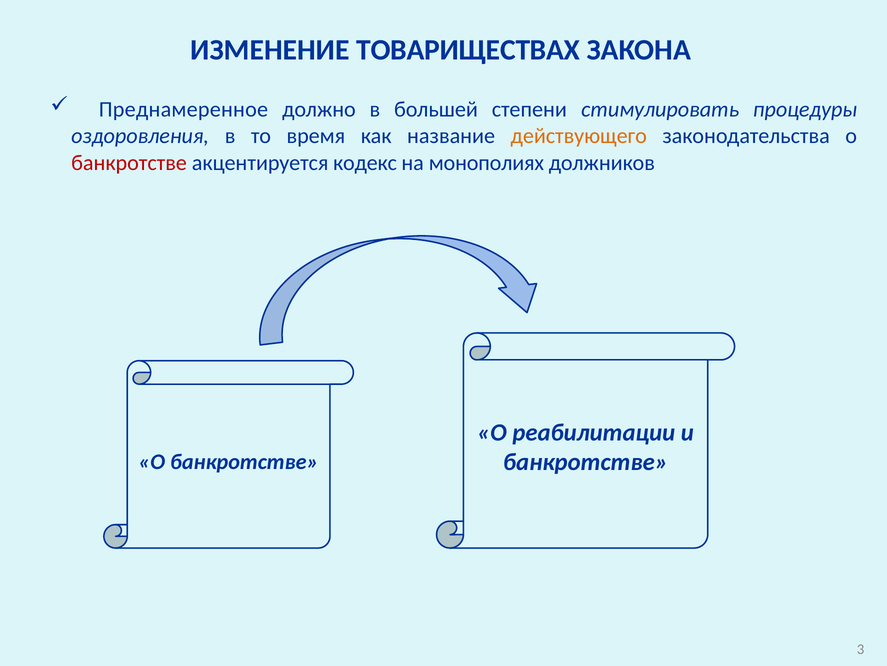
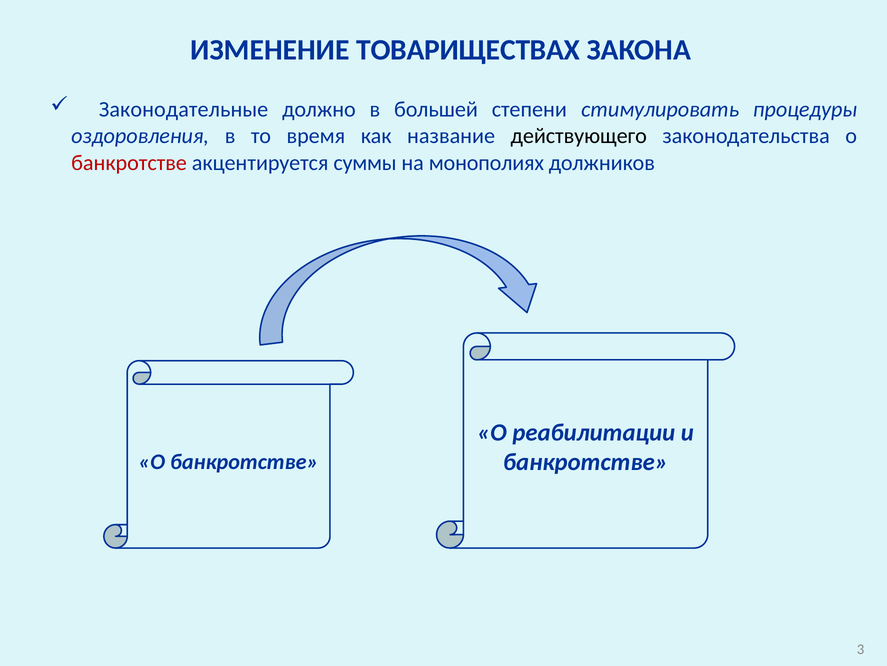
Преднамеренное: Преднамеренное -> Законодательные (184, 109)
действующего colour: orange -> black (579, 136)
кодекс: кодекс -> суммы (365, 163)
